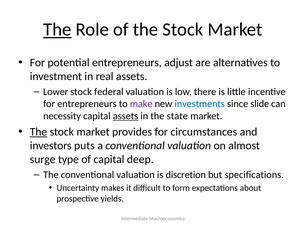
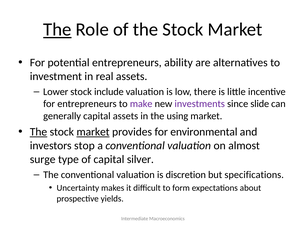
adjust: adjust -> ability (179, 63)
federal: federal -> include (109, 92)
investments colour: blue -> purple (200, 104)
necessity: necessity -> generally (62, 116)
assets underline: present -> none (126, 116)
state: state -> using (177, 116)
market underline: none -> present (93, 132)
circumstances: circumstances -> environmental (204, 132)
puts: puts -> stop (84, 146)
deep: deep -> silver (140, 160)
